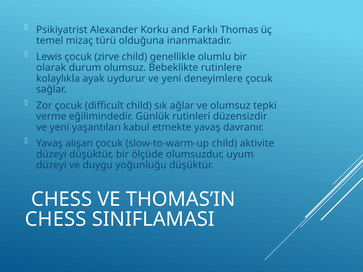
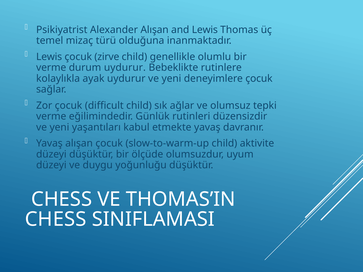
Alexander Korku: Korku -> Alışan (155, 30)
and Farklı: Farklı -> Lewis (205, 30)
olarak: olarak -> verme (51, 68)
durum olumsuz: olumsuz -> uydurur (125, 68)
